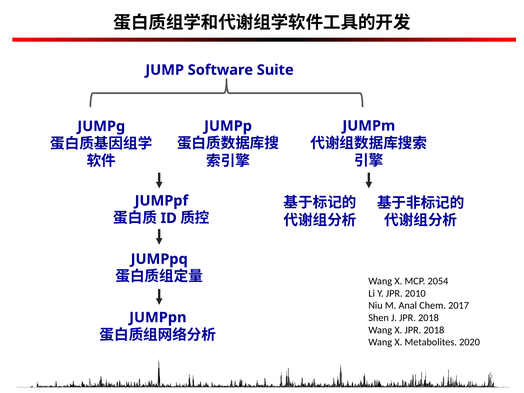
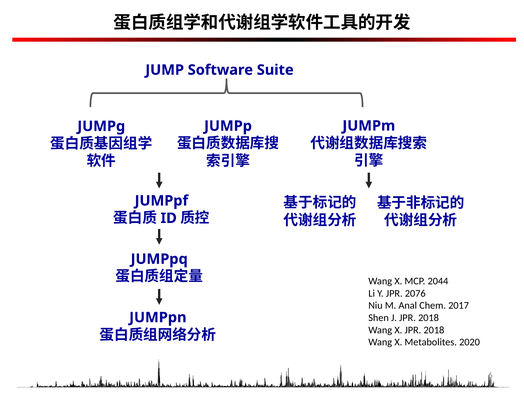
2054: 2054 -> 2044 (438, 281)
2010: 2010 -> 2076 (415, 293)
